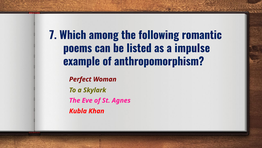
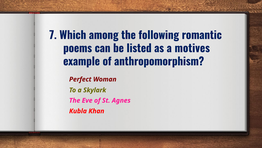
impulse: impulse -> motives (192, 48)
